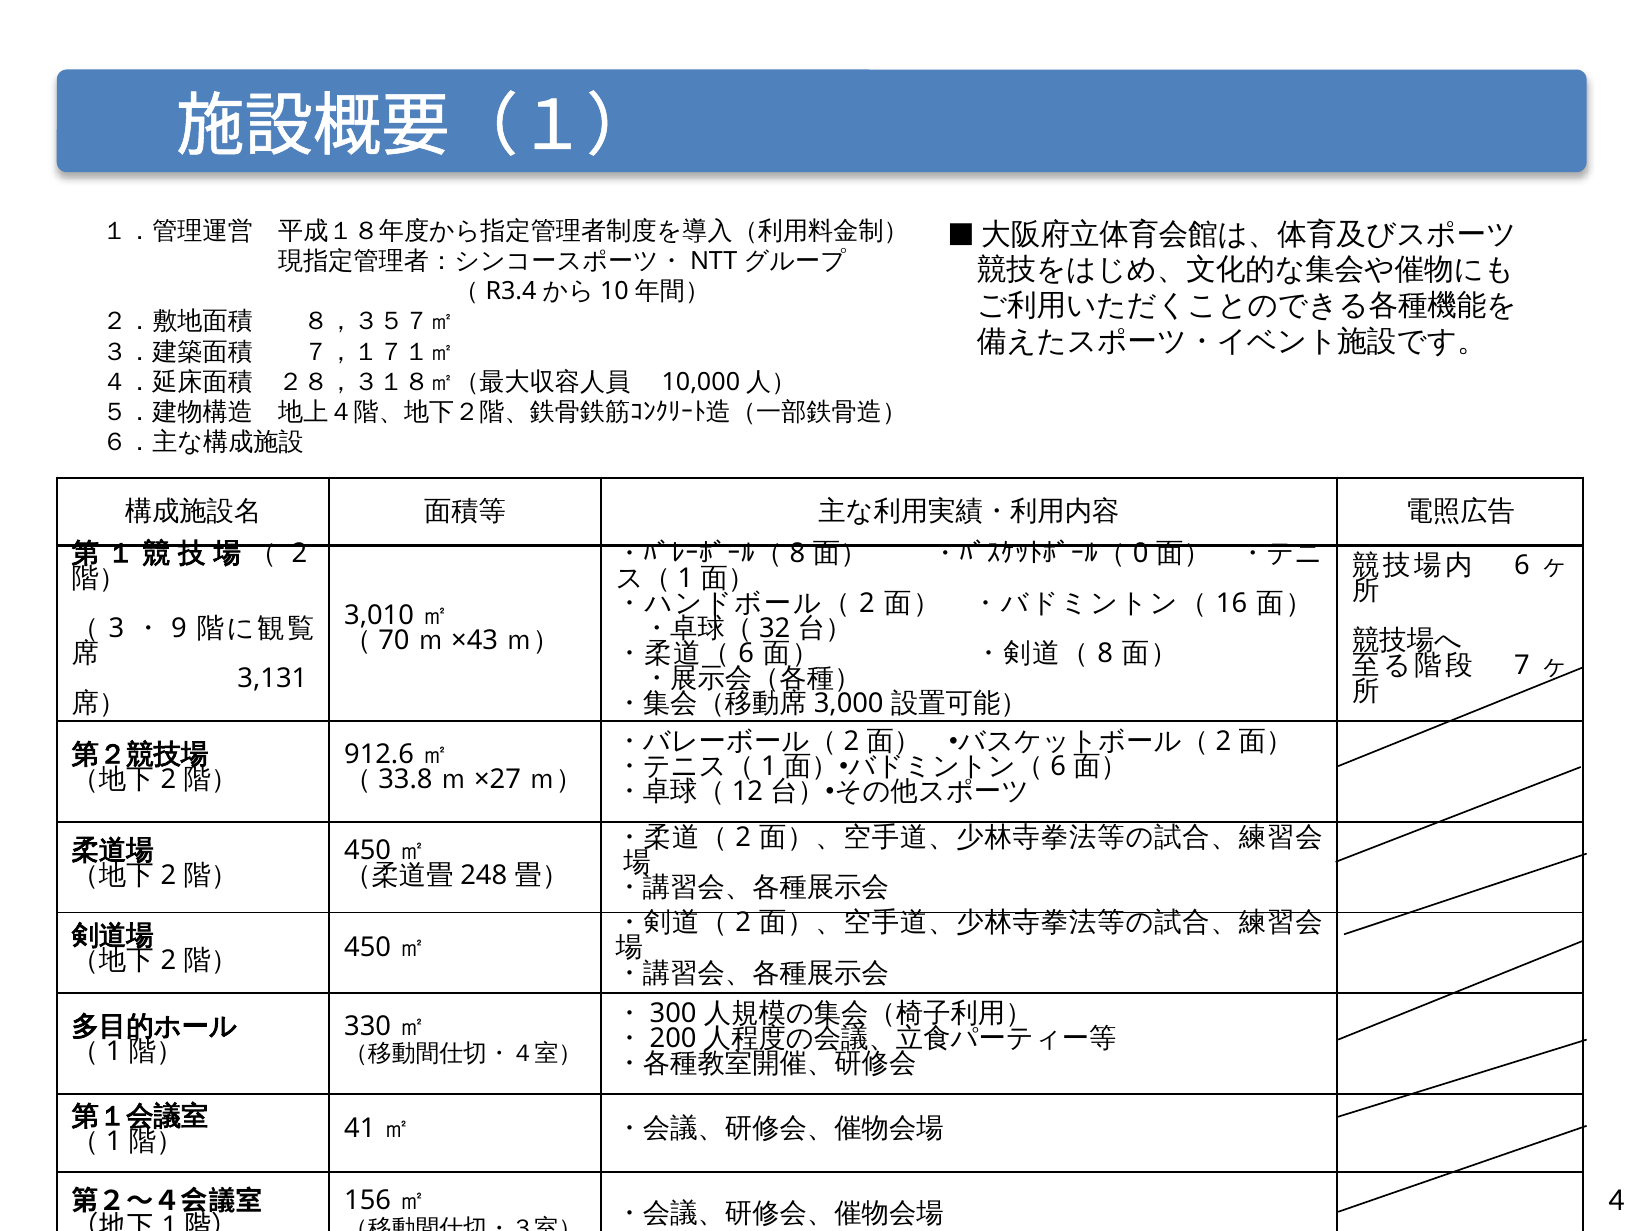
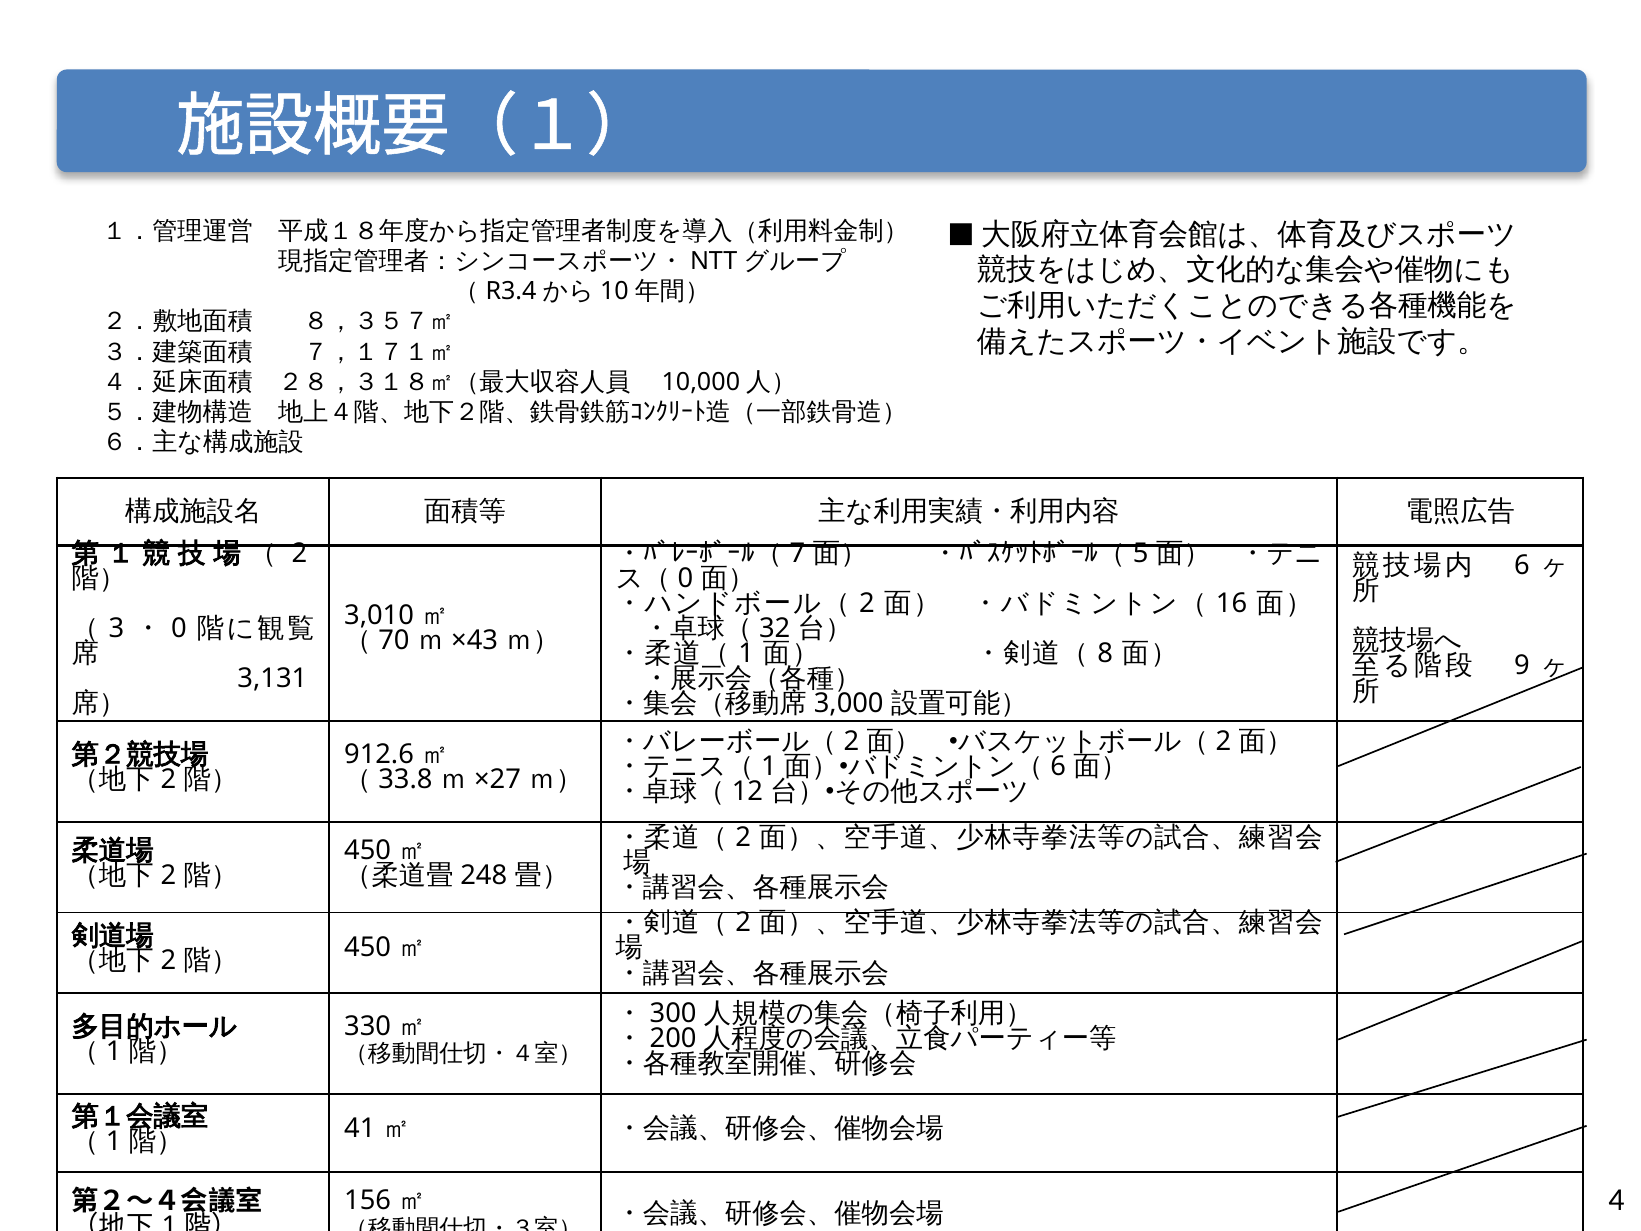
8: 8 -> 7 (797, 553)
0: 0 -> 5 (1141, 553)
1: 1 -> 0 (685, 578)
9: 9 -> 0 (179, 628)
6: 6 -> 1 (746, 653)
7: 7 -> 9 (1522, 666)
